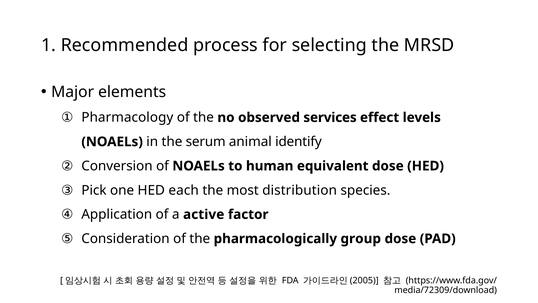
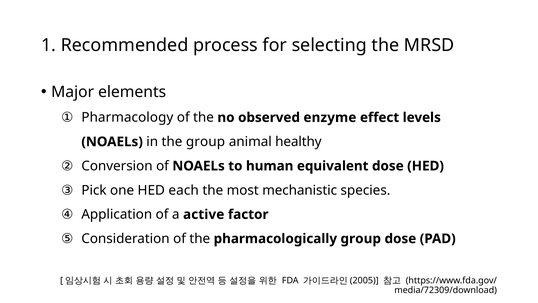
services: services -> enzyme (330, 117)
the serum: serum -> group (206, 142)
identify: identify -> healthy (298, 142)
distribution: distribution -> mechanistic (300, 190)
